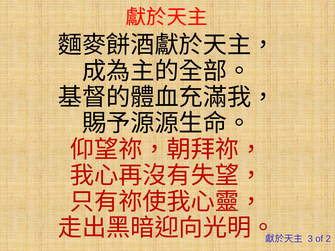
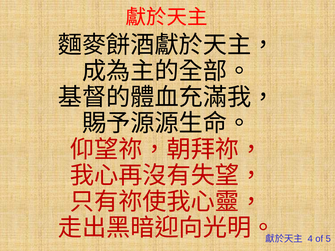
3: 3 -> 4 (310, 239)
2: 2 -> 5 (328, 239)
